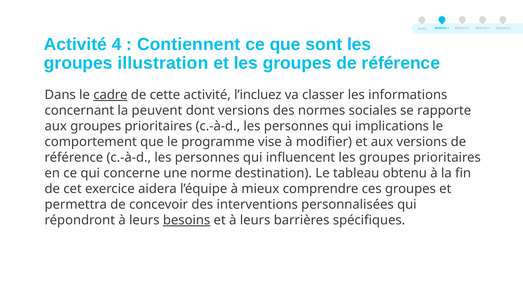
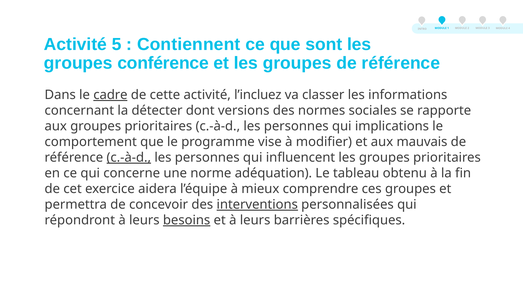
Activité 4: 4 -> 5 (117, 44)
illustration: illustration -> conférence (163, 63)
peuvent: peuvent -> détecter (157, 111)
aux versions: versions -> mauvais (422, 142)
c.-à-d underline: none -> present (129, 158)
destination: destination -> adéquation (273, 173)
interventions underline: none -> present (257, 205)
